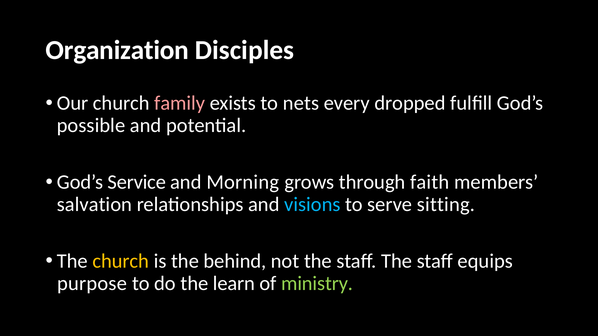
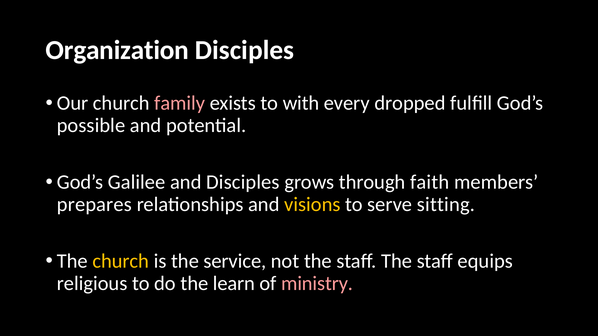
nets: nets -> with (301, 103)
Service: Service -> Galilee (137, 182)
and Morning: Morning -> Disciples (243, 182)
salvation: salvation -> prepares (94, 205)
visions colour: light blue -> yellow (312, 205)
behind: behind -> service (235, 261)
purpose: purpose -> religious (92, 284)
ministry colour: light green -> pink (317, 284)
